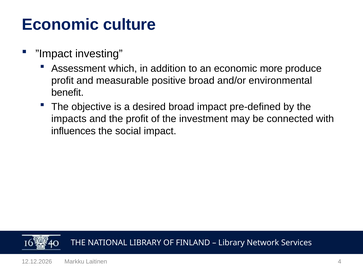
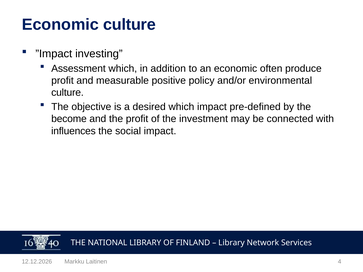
more: more -> often (271, 69)
positive broad: broad -> policy (202, 81)
benefit: benefit -> culture (67, 93)
desired broad: broad -> which (181, 107)
impacts: impacts -> become (69, 119)
